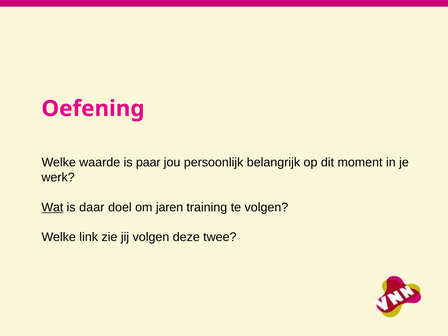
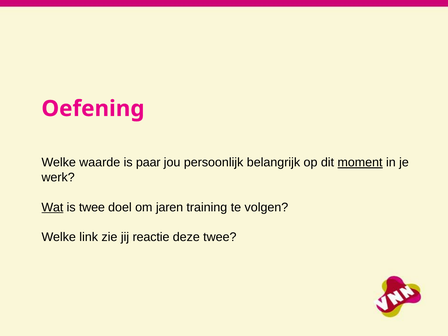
moment underline: none -> present (360, 162)
is daar: daar -> twee (92, 207)
jij volgen: volgen -> reactie (151, 237)
